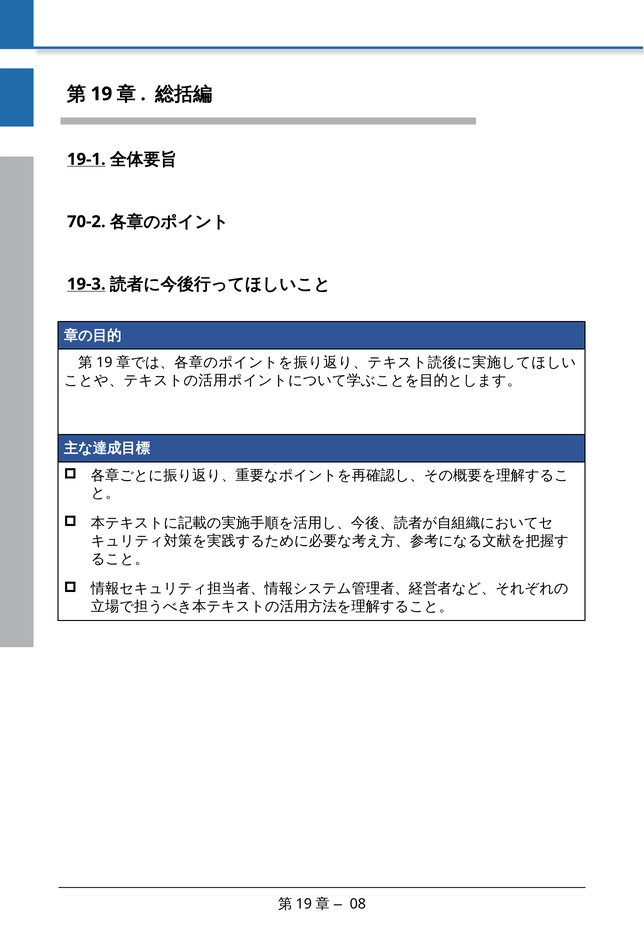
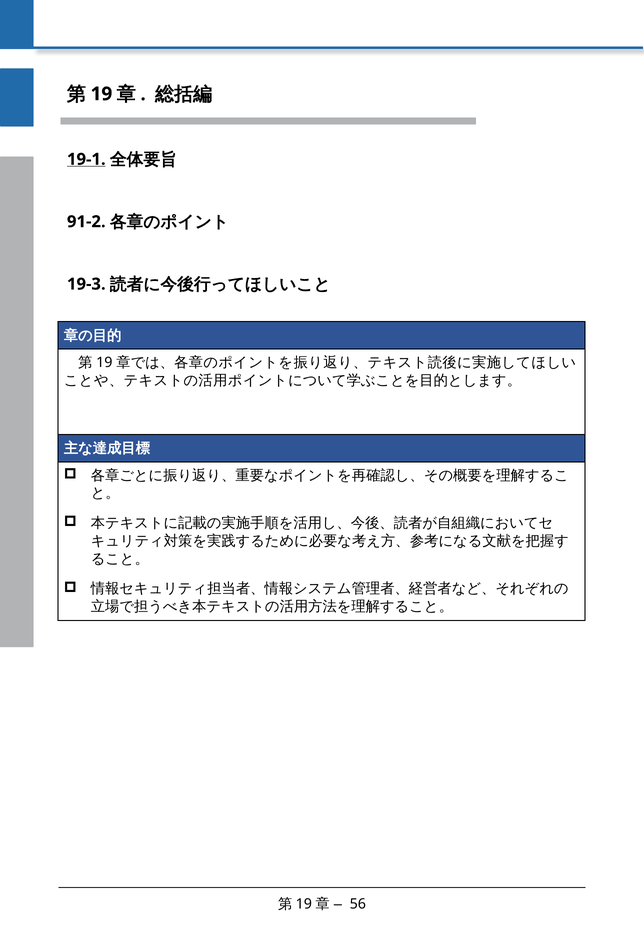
70-2: 70-2 -> 91-2 (86, 221)
19-3 underline: present -> none (86, 284)
08: 08 -> 56 (358, 903)
